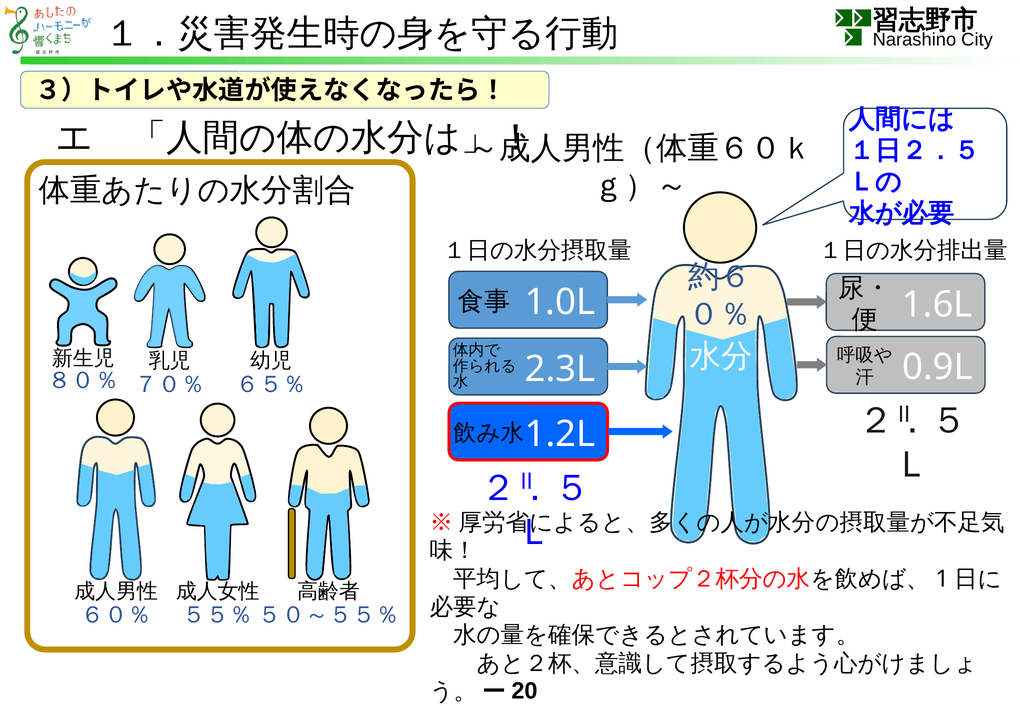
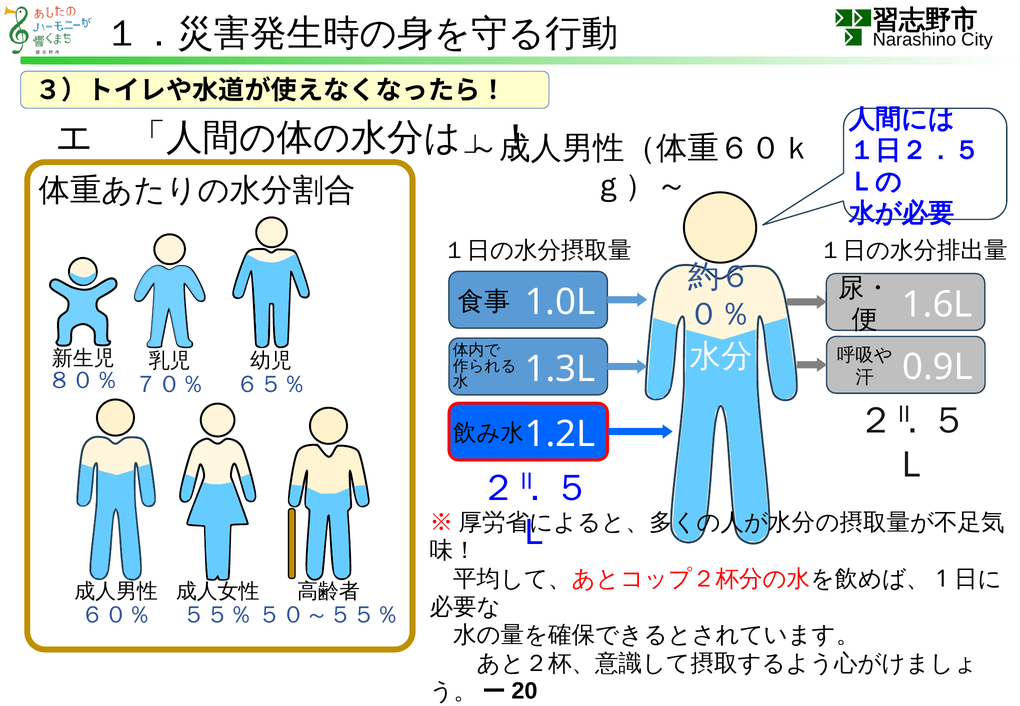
2.3L: 2.3L -> 1.3L (560, 369)
